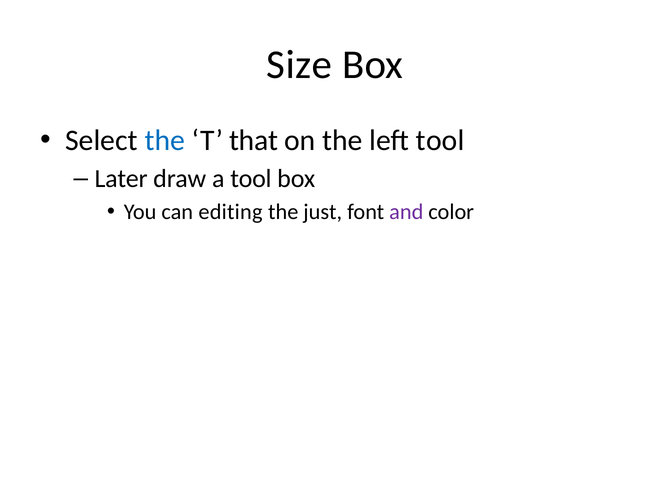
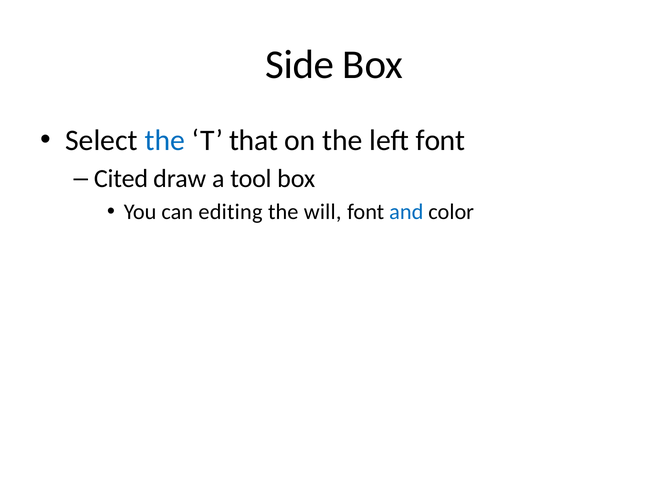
Size: Size -> Side (300, 65)
left tool: tool -> font (440, 140)
Later: Later -> Cited (121, 179)
just: just -> will (323, 212)
and colour: purple -> blue (406, 212)
